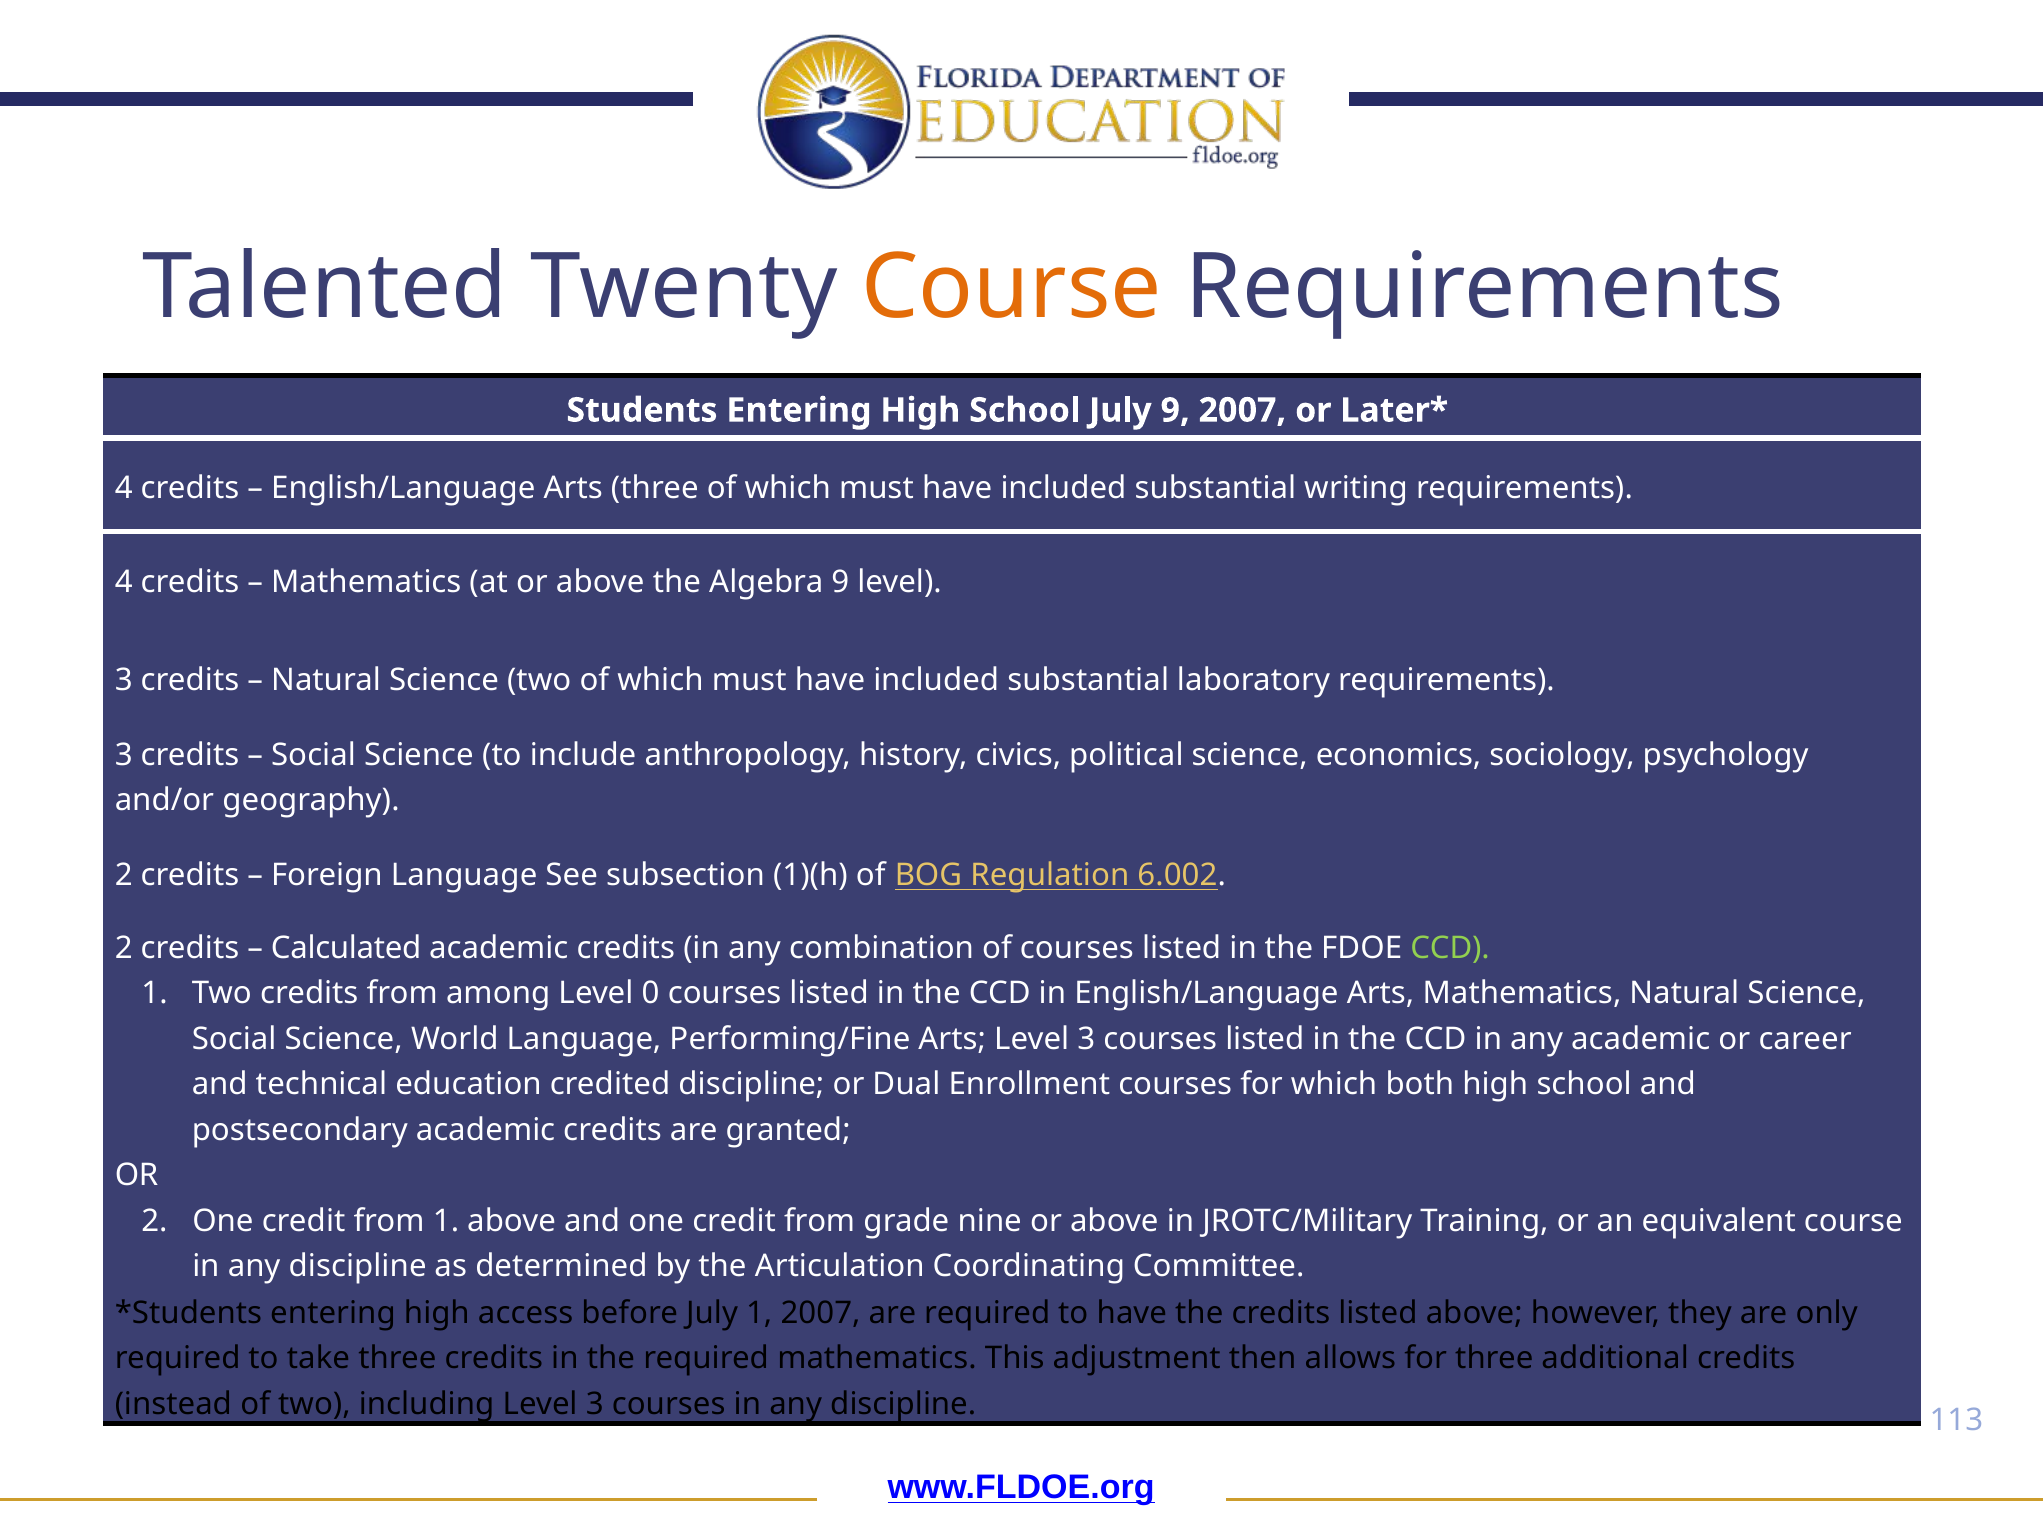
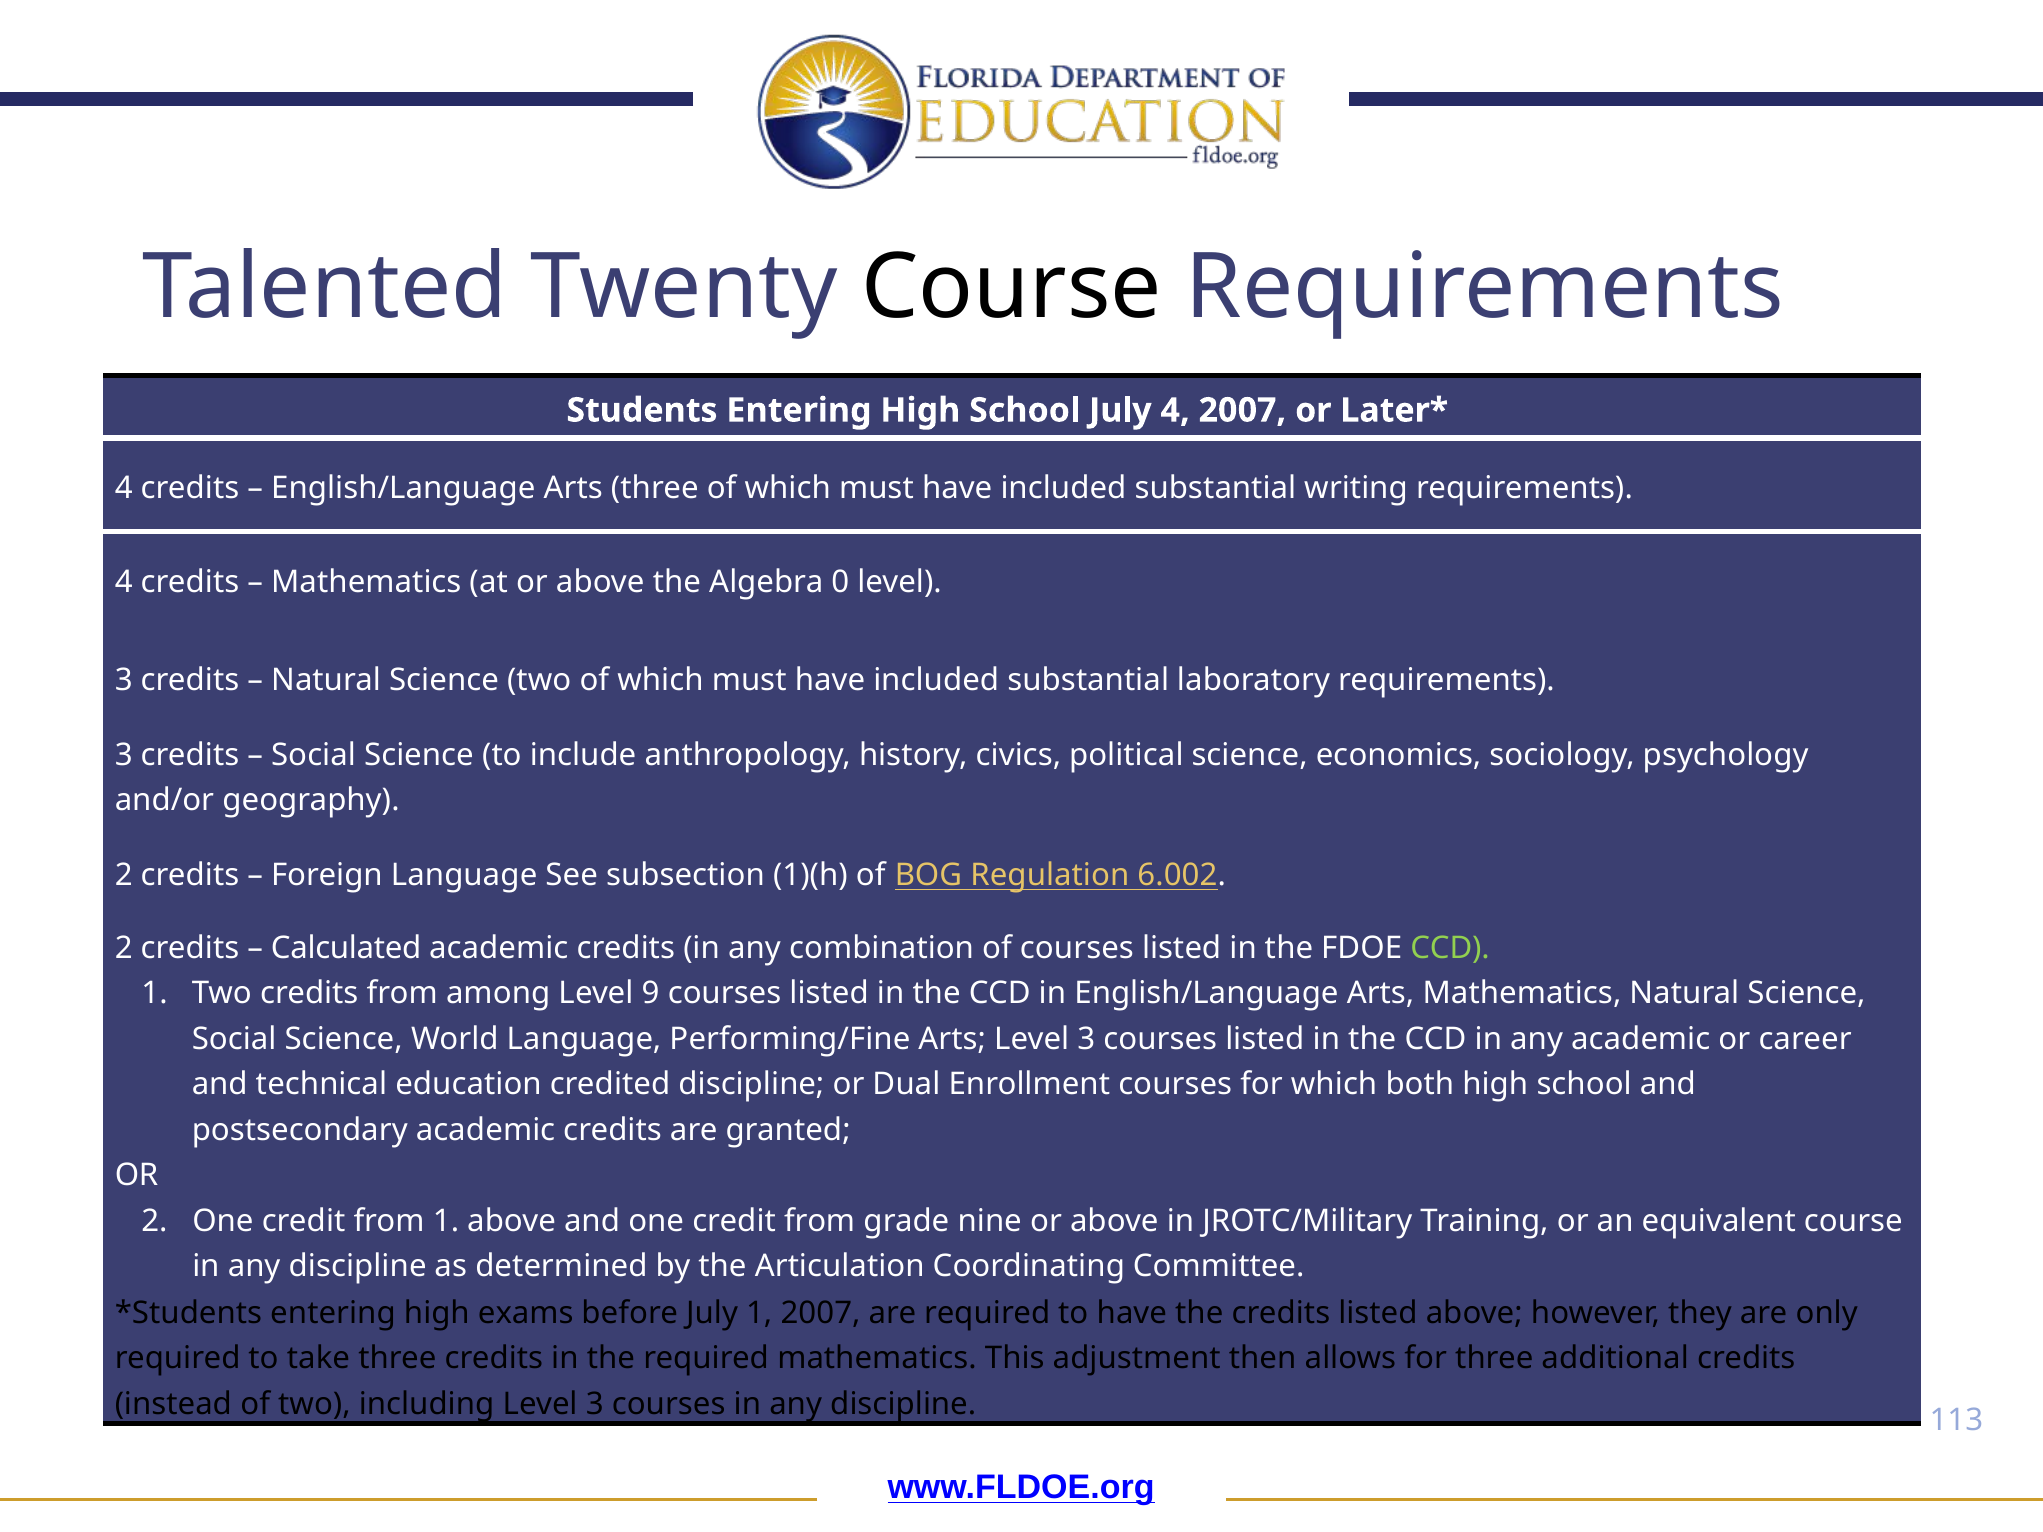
Course colour: orange -> black (1012, 288)
July 9: 9 -> 4 (1175, 410)
Algebra 9: 9 -> 0 (840, 582)
0: 0 -> 9 (651, 994)
access: access -> exams (526, 1313)
